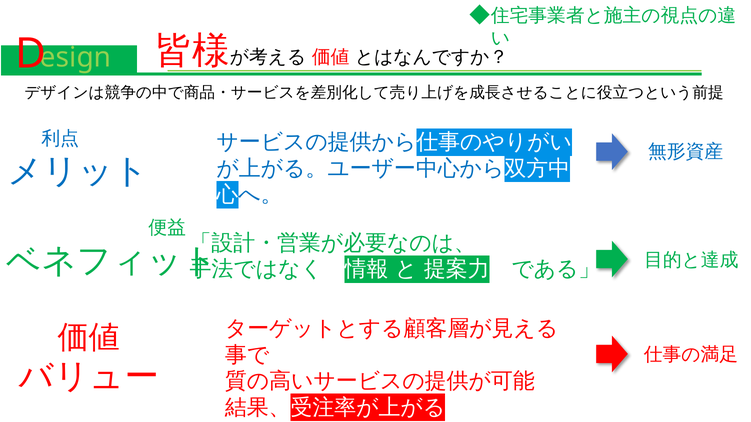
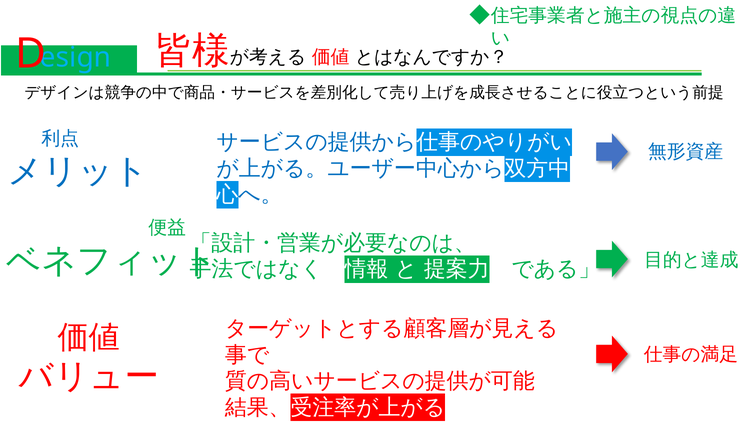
esign colour: light green -> light blue (76, 58)
